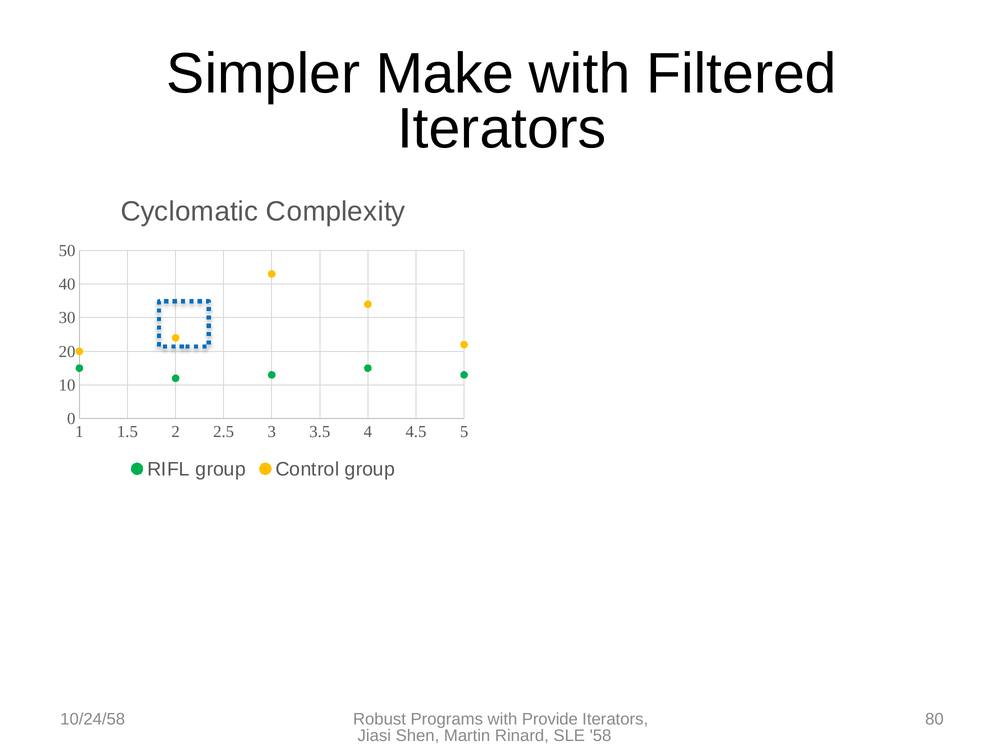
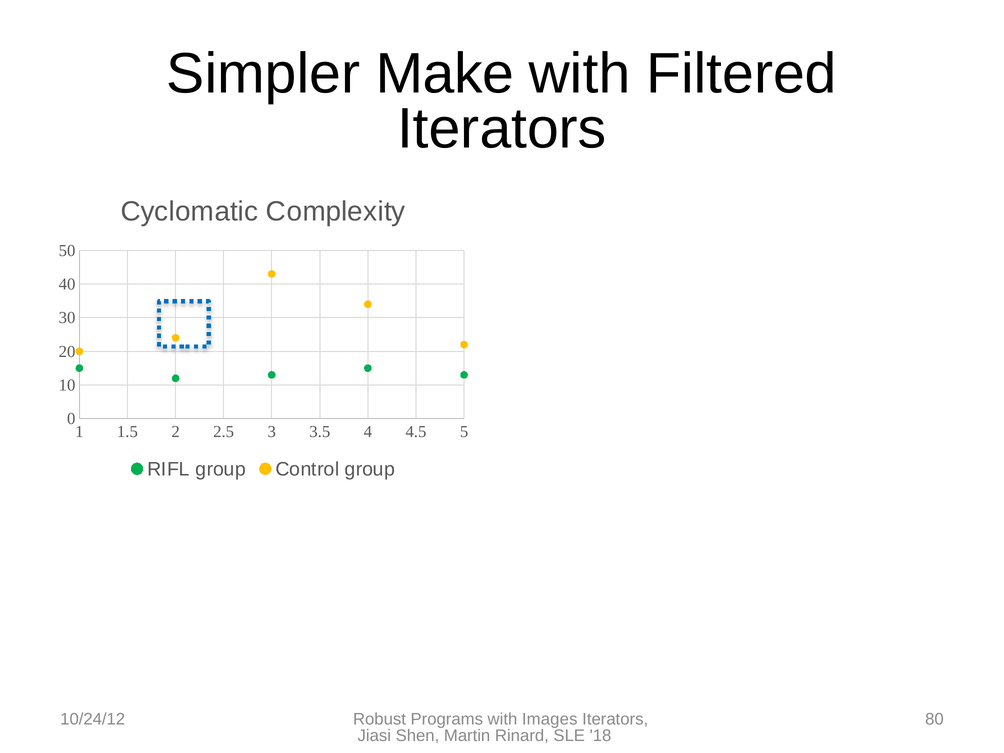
10/24/58: 10/24/58 -> 10/24/12 (93, 719)
Provide: Provide -> Images (550, 719)
58: 58 -> 18 (601, 736)
